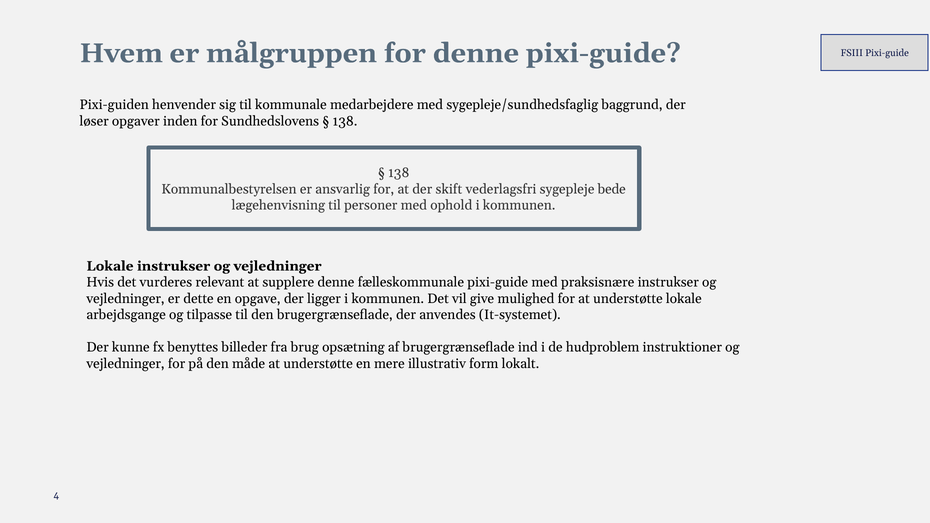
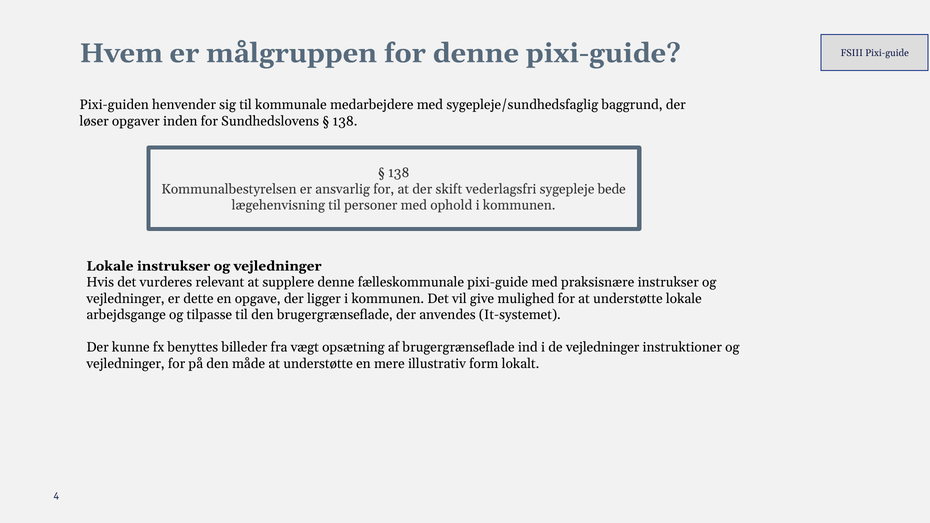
brug: brug -> vægt (305, 348)
de hudproblem: hudproblem -> vejledninger (603, 348)
